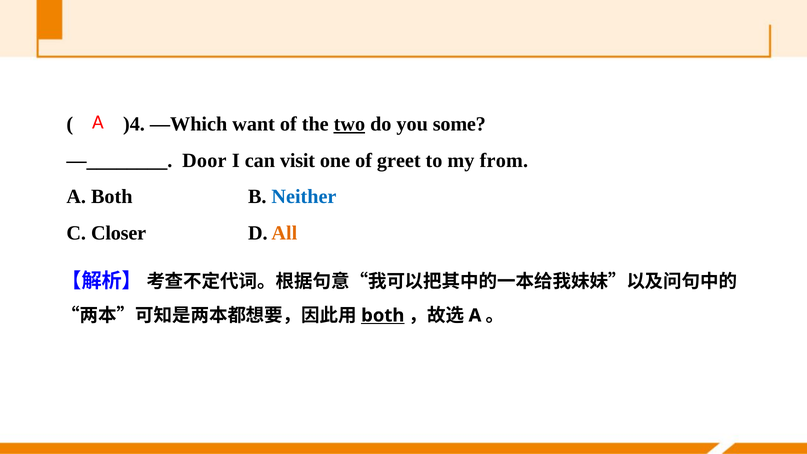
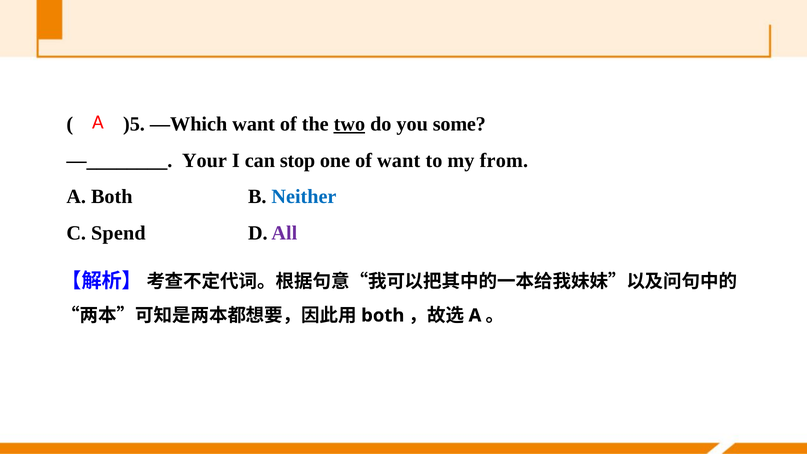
)4: )4 -> )5 (134, 124)
Door: Door -> Your (204, 160)
visit: visit -> stop (298, 160)
of greet: greet -> want (399, 160)
Closer: Closer -> Spend (118, 233)
All colour: orange -> purple (284, 233)
both underline: present -> none (383, 315)
